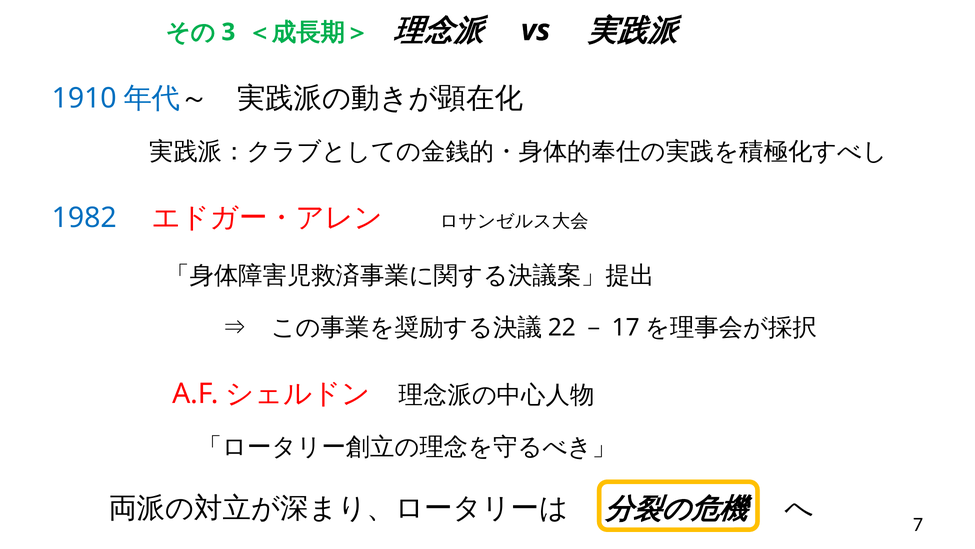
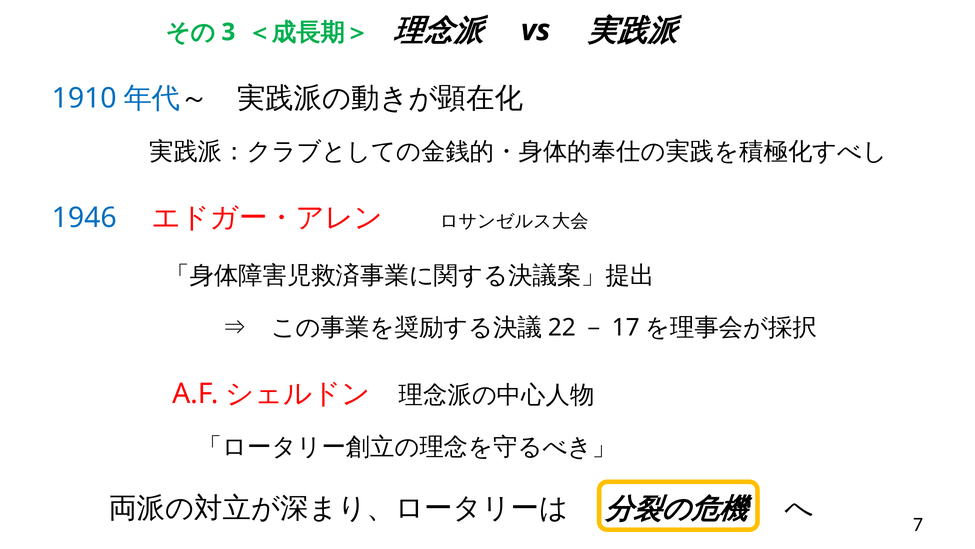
1982: 1982 -> 1946 (84, 218)
